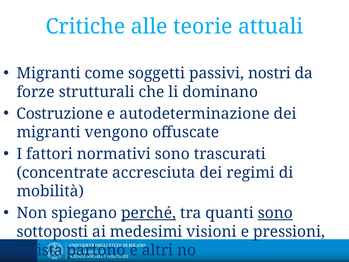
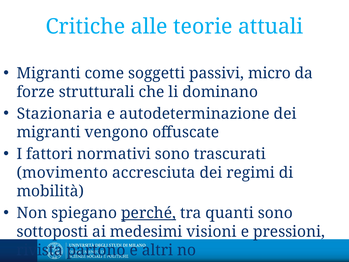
nostri: nostri -> micro (269, 73)
Costruzione: Costruzione -> Stazionaria (60, 114)
concentrate: concentrate -> movimento (62, 172)
sono underline: present -> none (275, 213)
